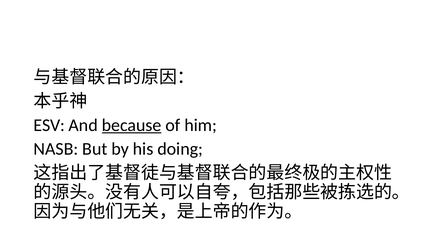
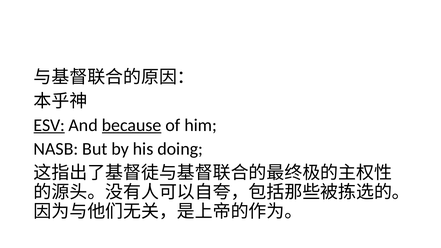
ESV underline: none -> present (49, 125)
